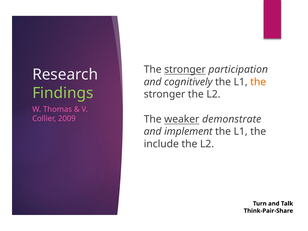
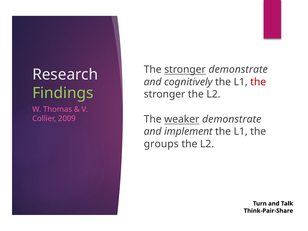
stronger participation: participation -> demonstrate (238, 70)
the colour: orange -> red (258, 82)
include: include -> groups (161, 144)
